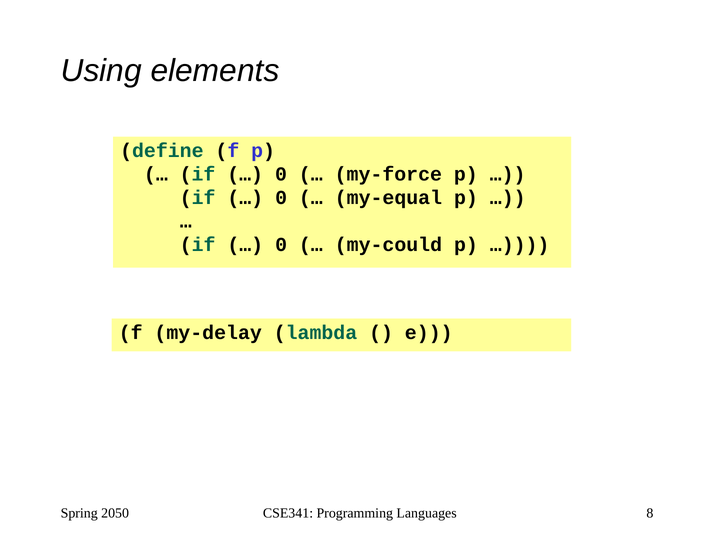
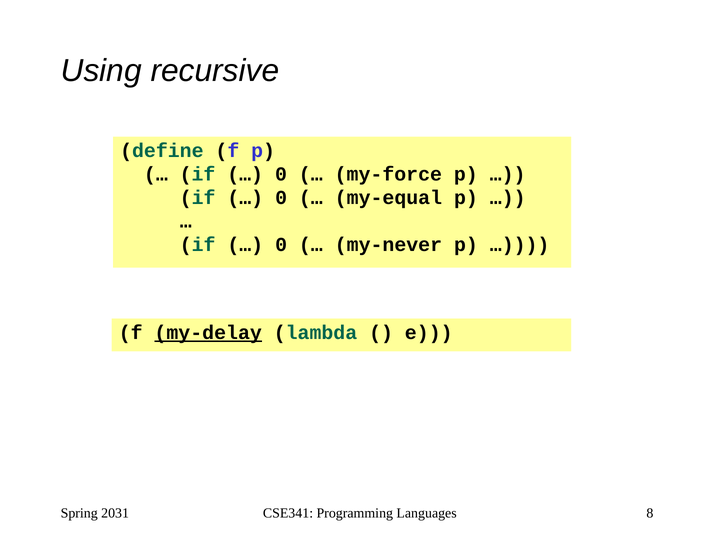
elements: elements -> recursive (215, 71)
my-could: my-could -> my-never (388, 244)
my-delay underline: none -> present (208, 332)
2050: 2050 -> 2031 (115, 513)
